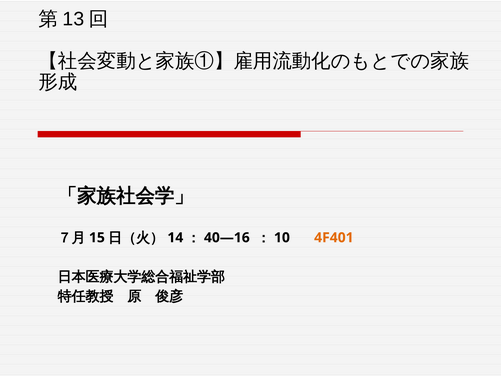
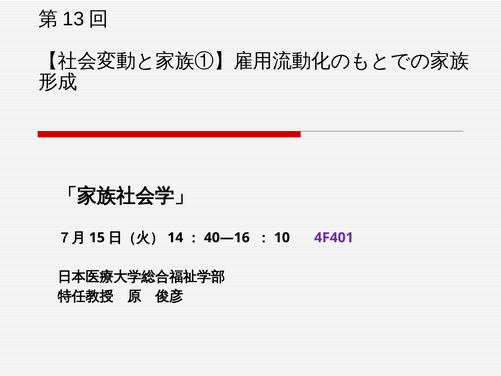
4F401 colour: orange -> purple (334, 237)
